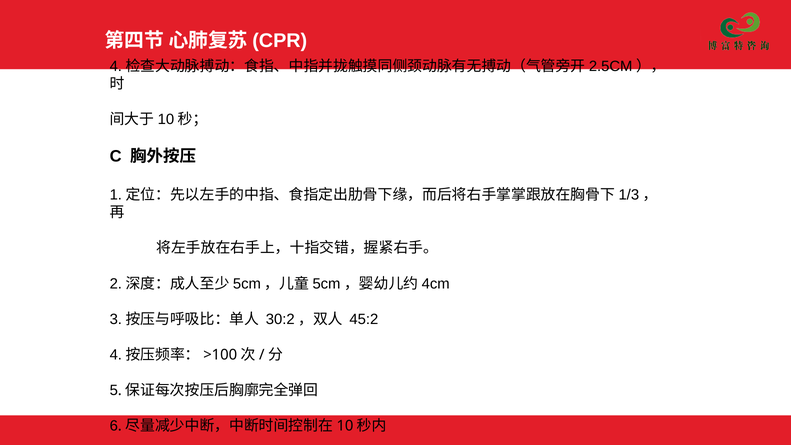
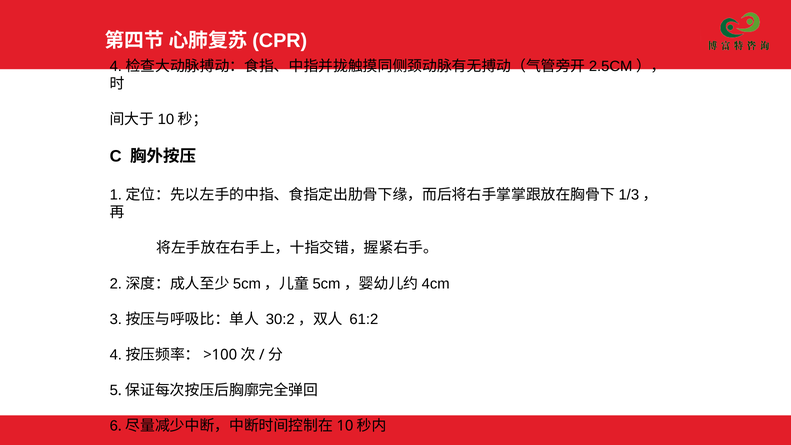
45:2: 45:2 -> 61:2 (364, 319)
